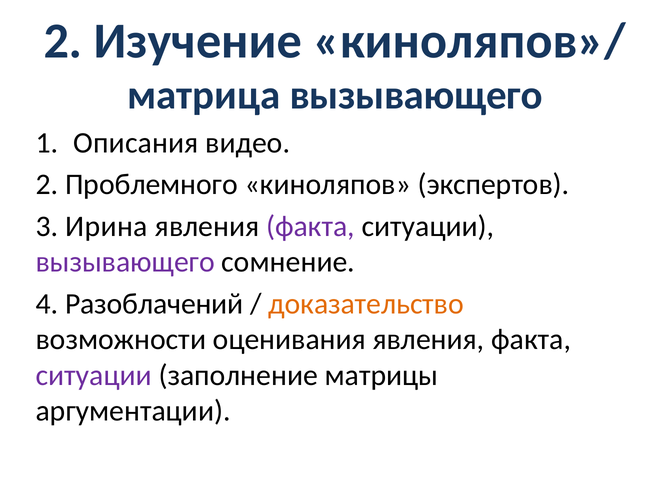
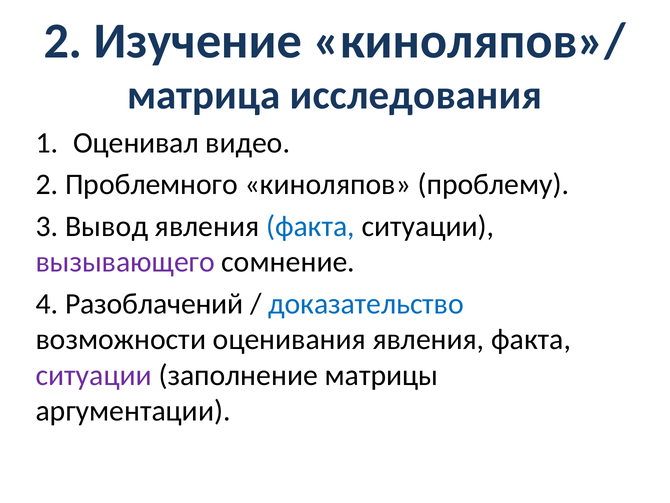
матрица вызывающего: вызывающего -> исследования (416, 95)
Описания: Описания -> Оценивал (136, 143)
экспертов: экспертов -> проблему (493, 184)
Ирина: Ирина -> Вывод (107, 226)
факта colour: purple -> blue (310, 226)
доказательство colour: orange -> blue (366, 303)
